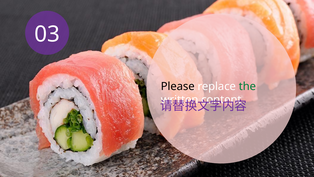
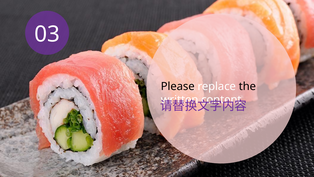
the colour: green -> black (247, 86)
